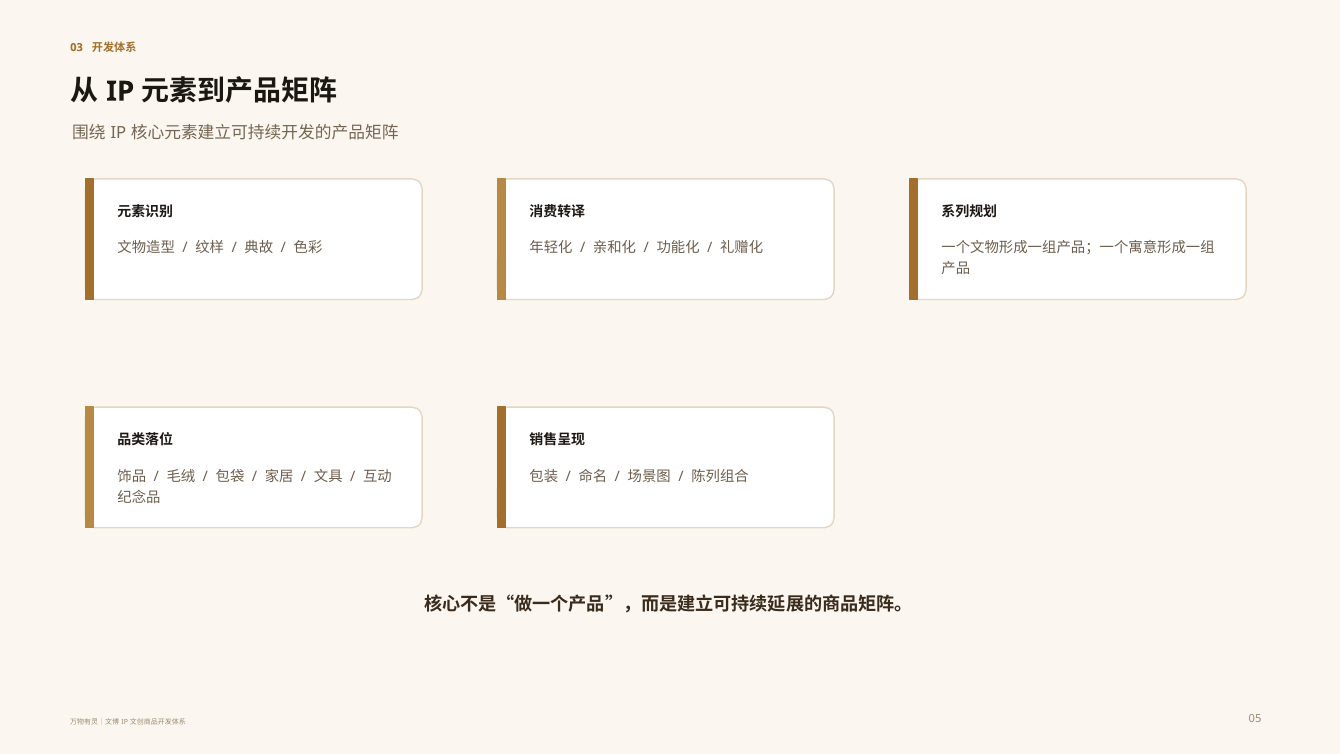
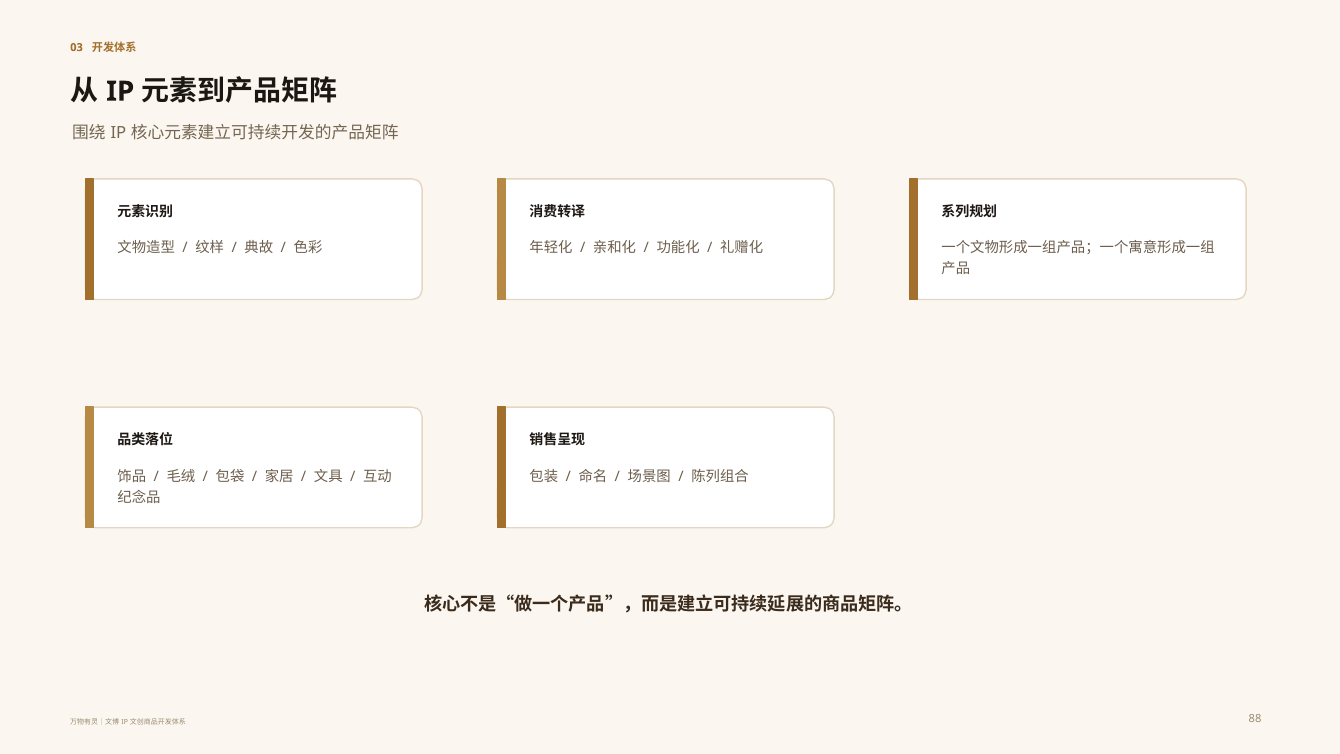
05: 05 -> 88 (1255, 719)
